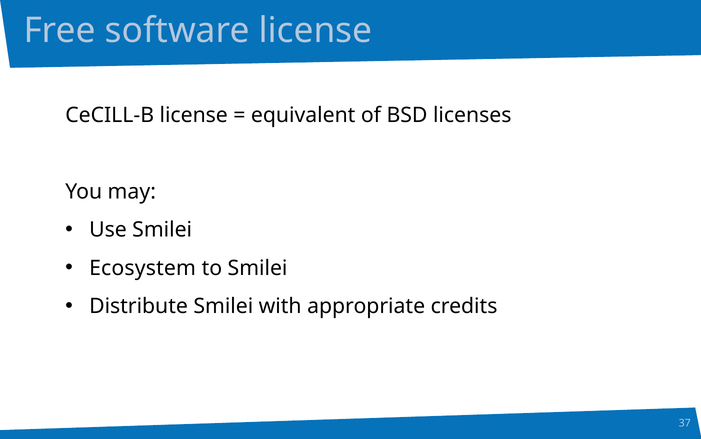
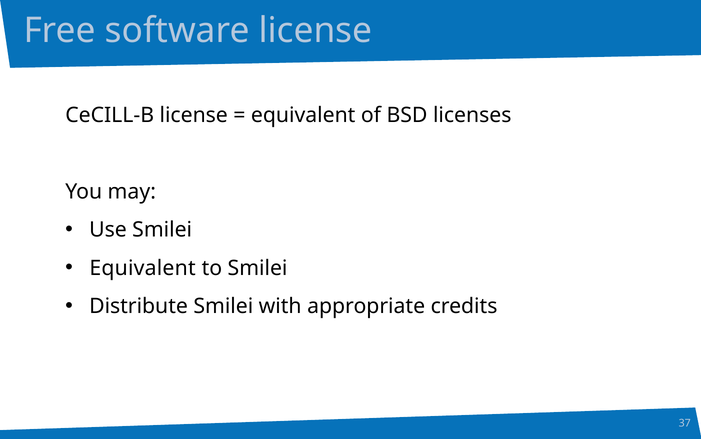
Ecosystem: Ecosystem -> Equivalent (143, 268)
